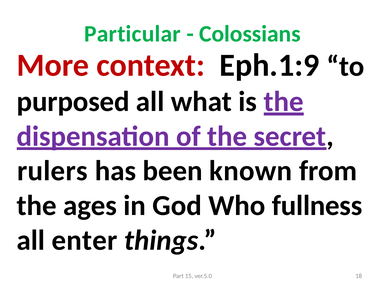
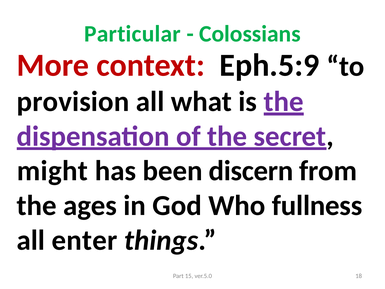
Eph.1:9: Eph.1:9 -> Eph.5:9 (269, 65)
purposed: purposed -> provision (73, 101)
rulers: rulers -> might (52, 171)
known: known -> discern (251, 171)
